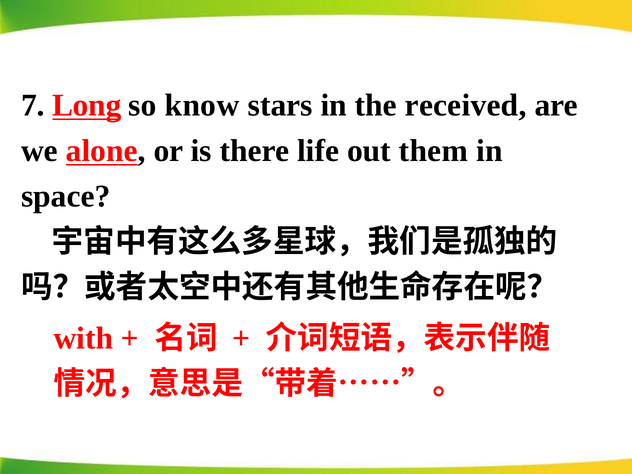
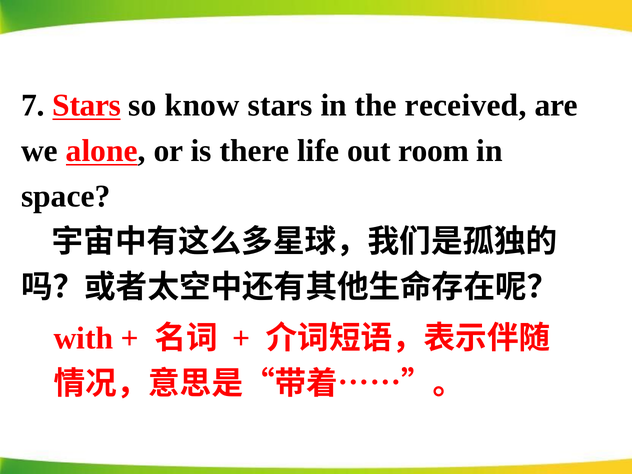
7 Long: Long -> Stars (87, 105)
them: them -> room (434, 151)
